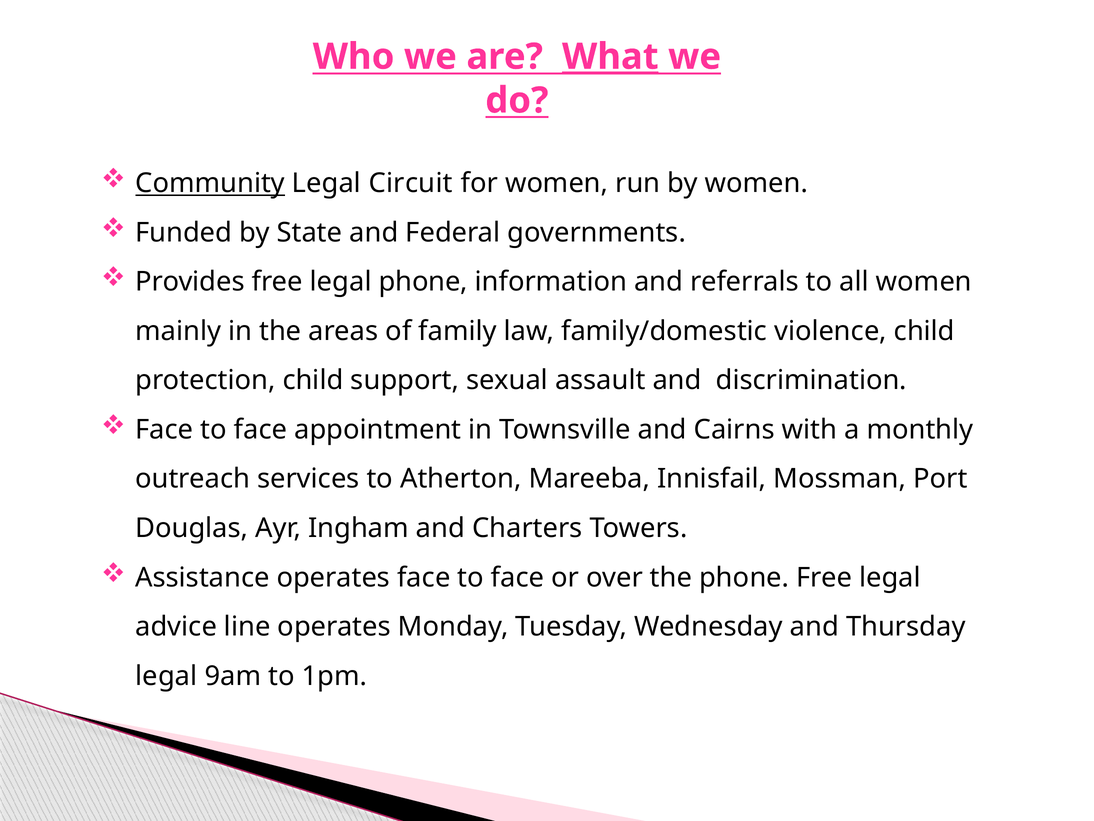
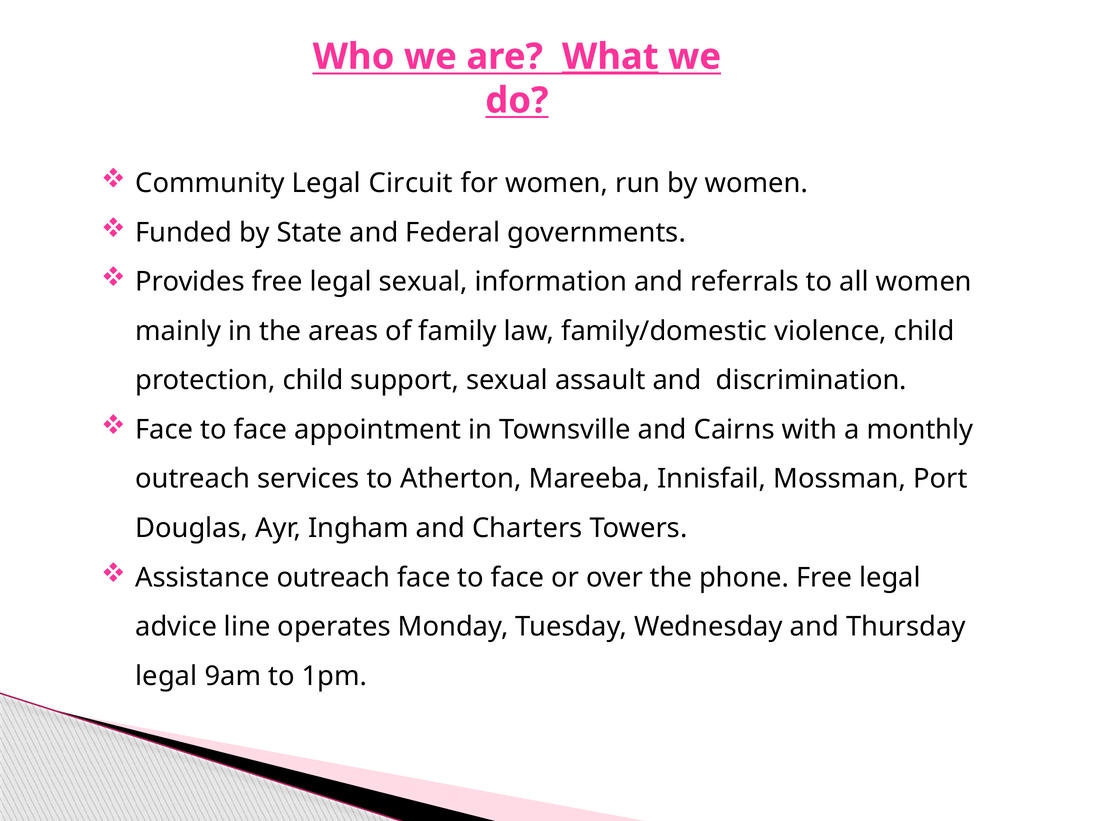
Community underline: present -> none (210, 183)
legal phone: phone -> sexual (423, 282)
Assistance operates: operates -> outreach (333, 577)
